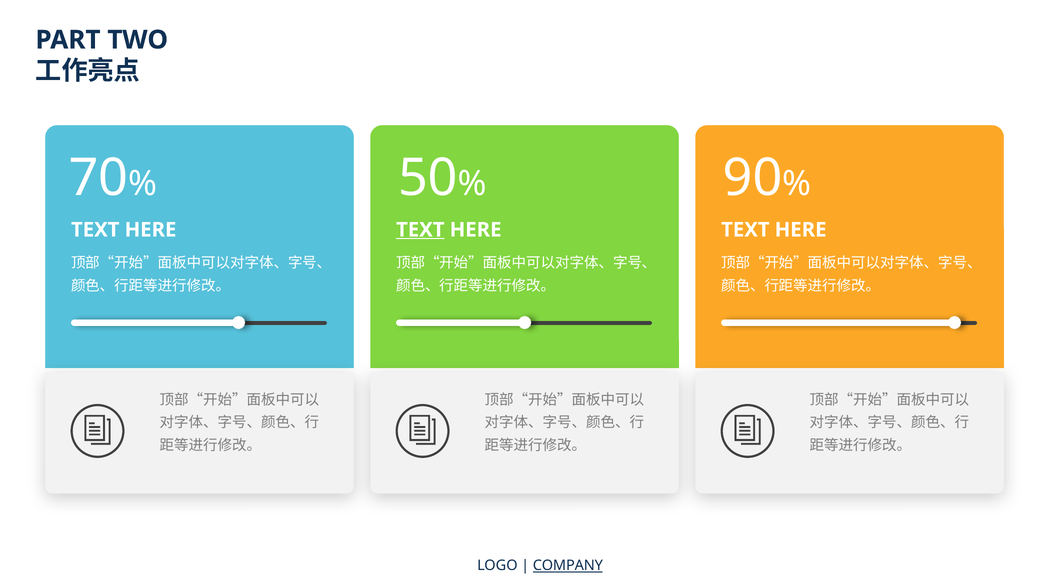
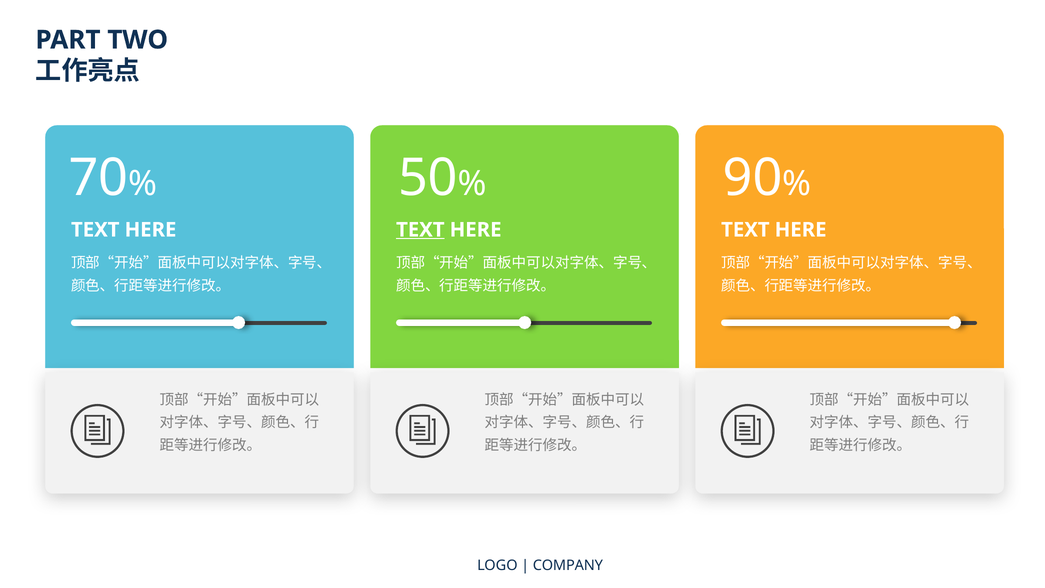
COMPANY underline: present -> none (568, 566)
